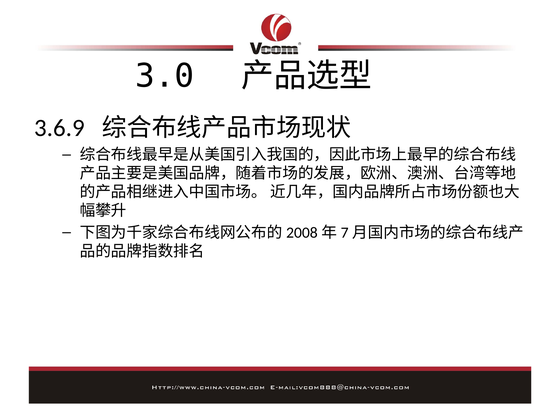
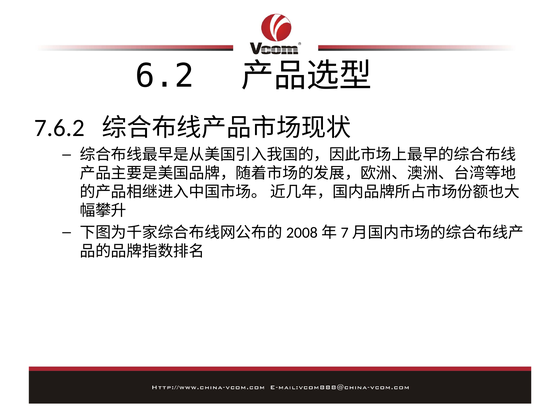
3.0: 3.0 -> 6.2 (165, 76)
3.6.9: 3.6.9 -> 7.6.2 (59, 128)
